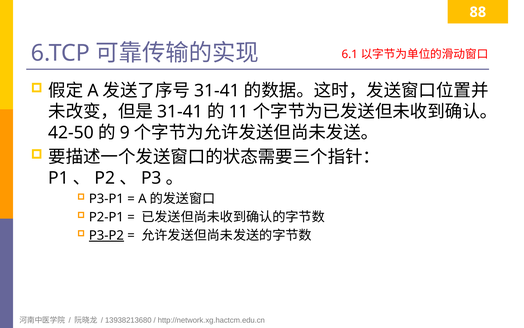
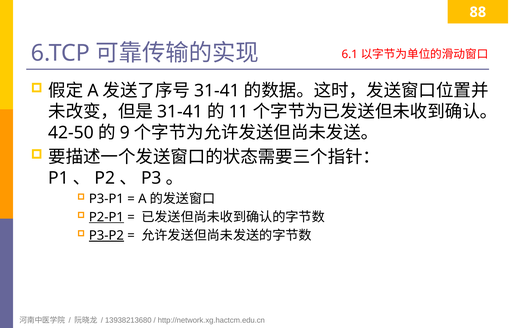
P2-P1 underline: none -> present (106, 217)
